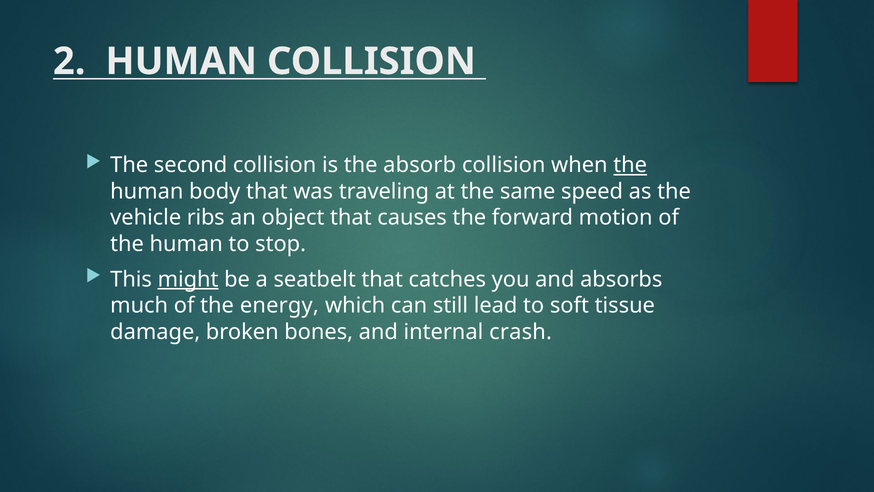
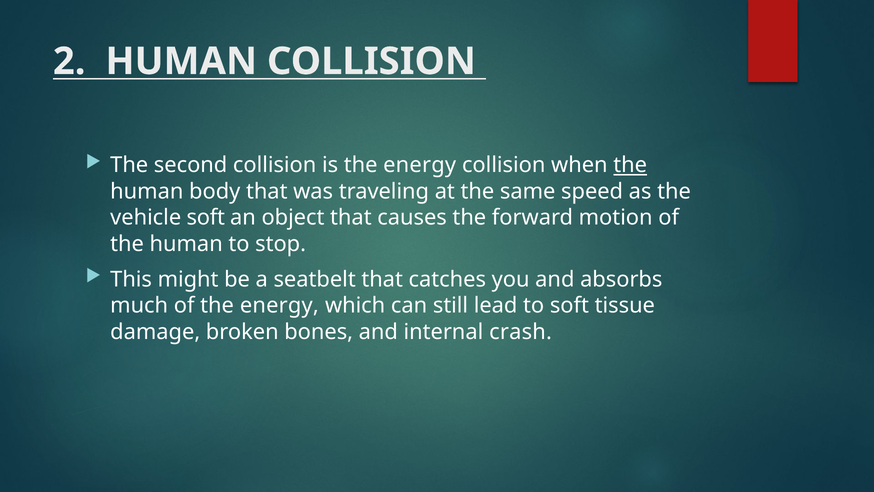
is the absorb: absorb -> energy (420, 165)
vehicle ribs: ribs -> soft (206, 218)
might underline: present -> none (188, 279)
